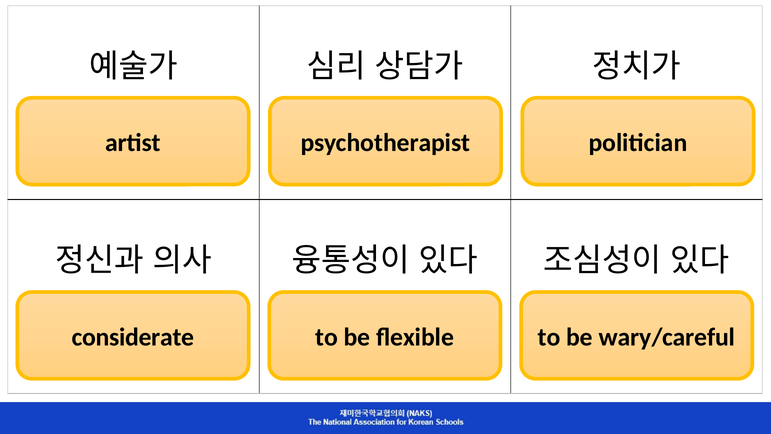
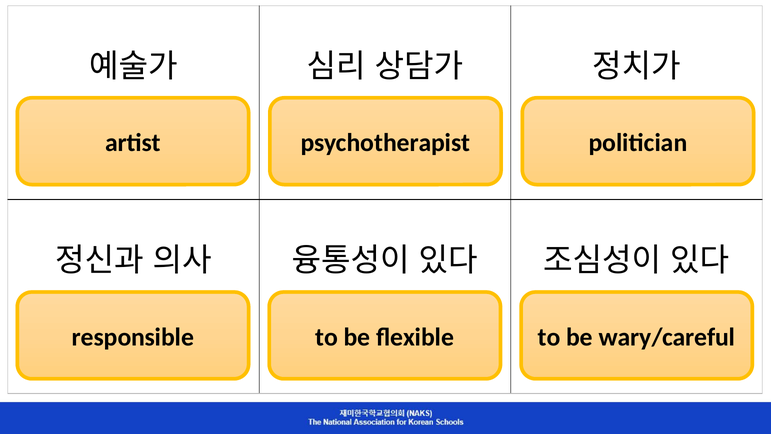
considerate: considerate -> responsible (133, 337)
